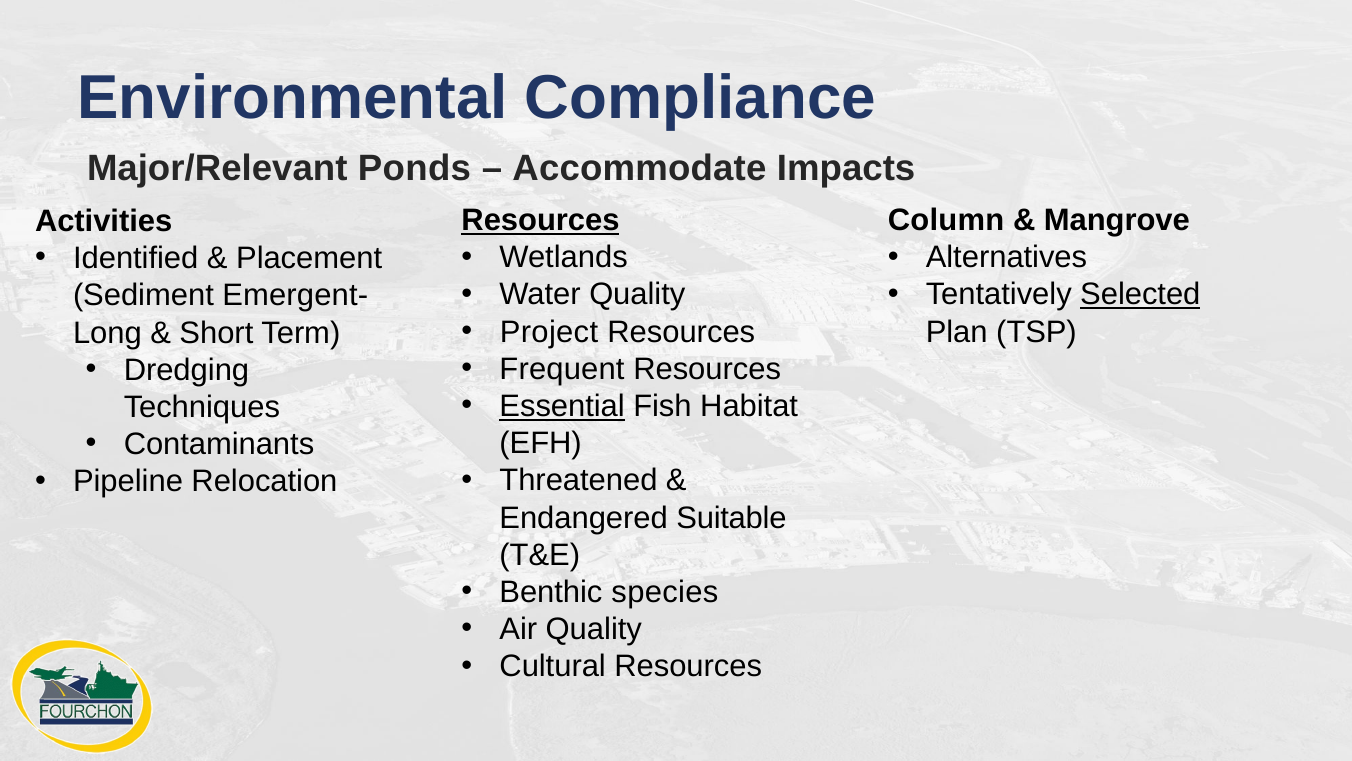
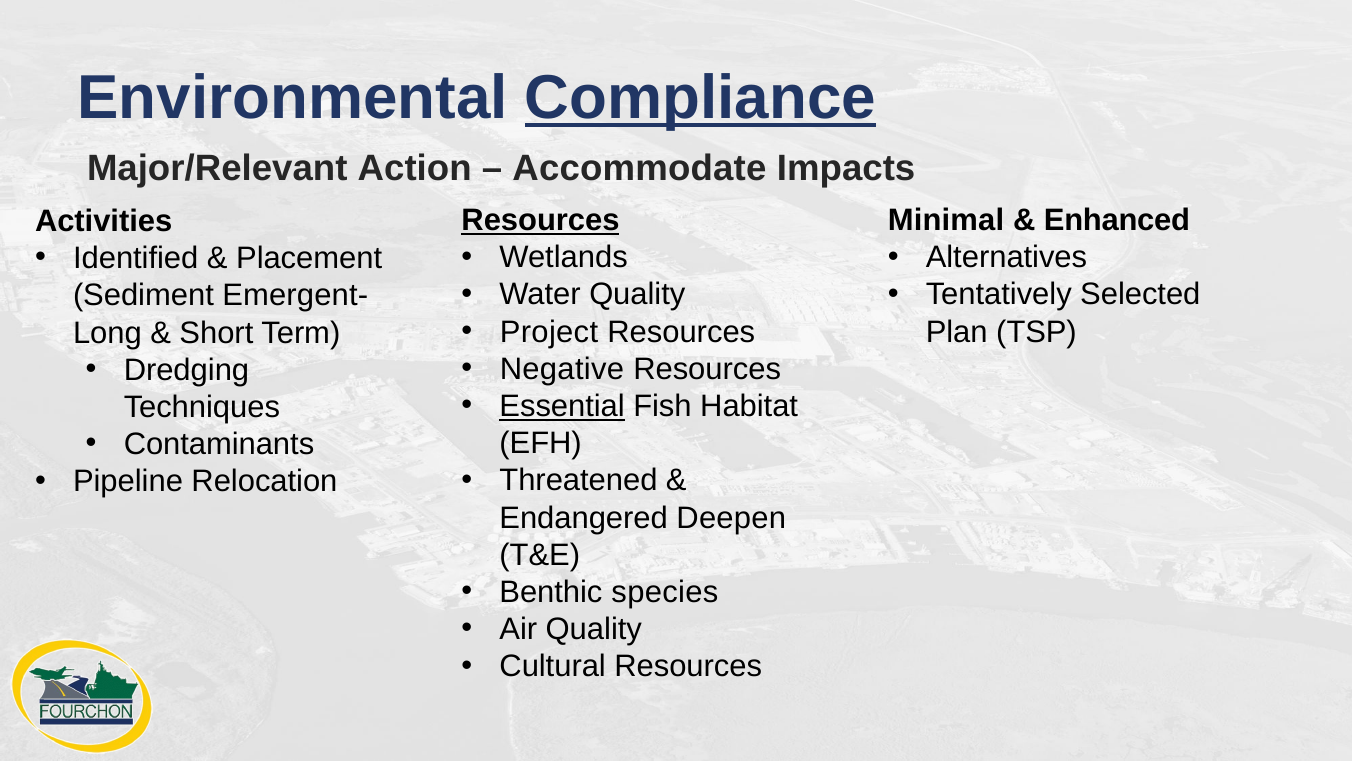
Compliance underline: none -> present (700, 98)
Ponds: Ponds -> Action (415, 168)
Column: Column -> Minimal (946, 220)
Mangrove: Mangrove -> Enhanced (1117, 220)
Selected underline: present -> none (1140, 294)
Frequent: Frequent -> Negative (562, 369)
Suitable: Suitable -> Deepen (731, 517)
